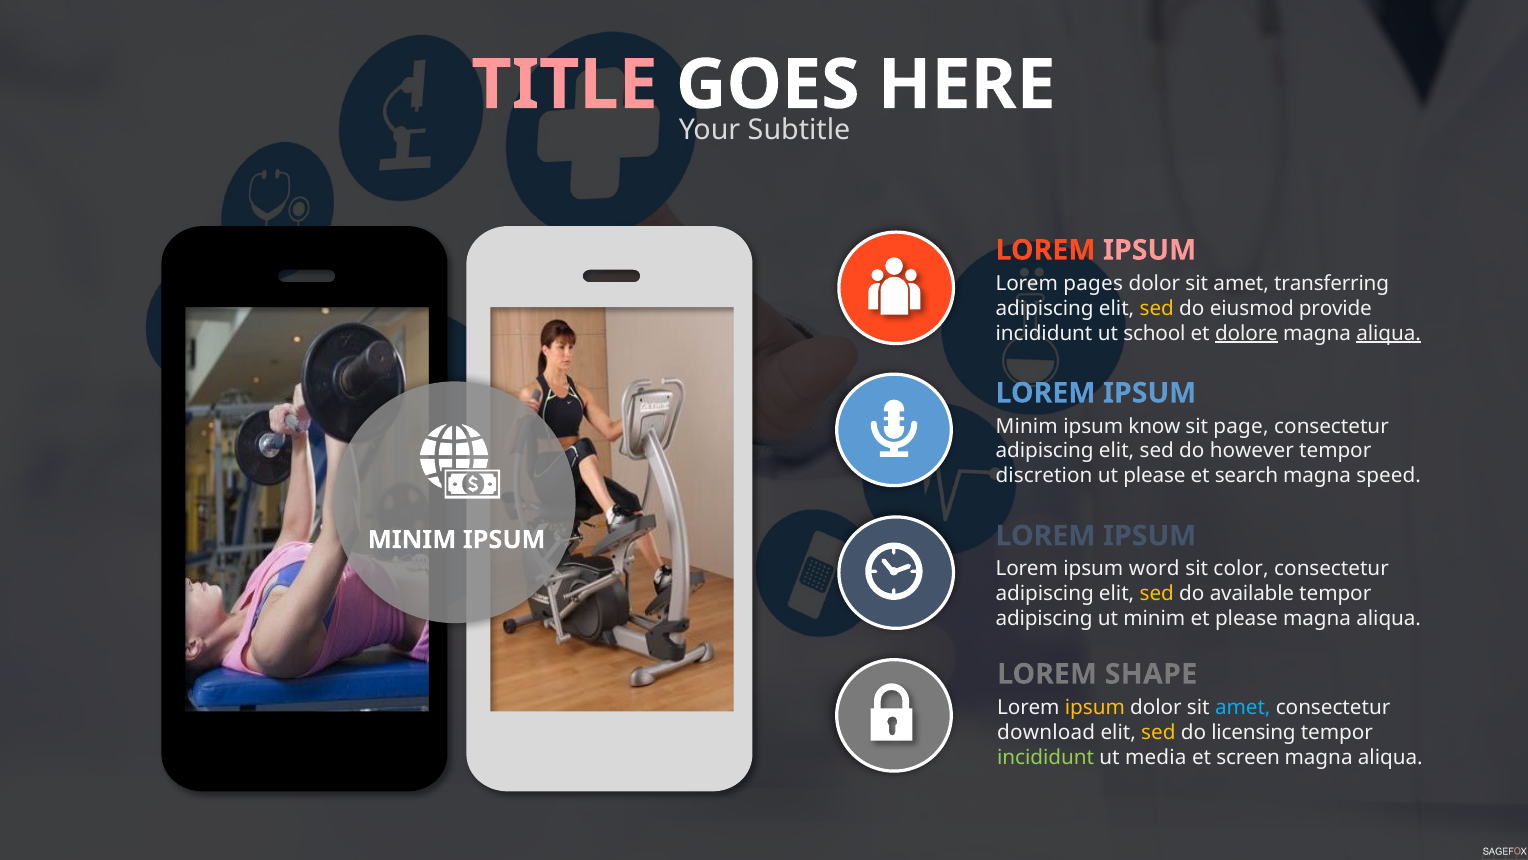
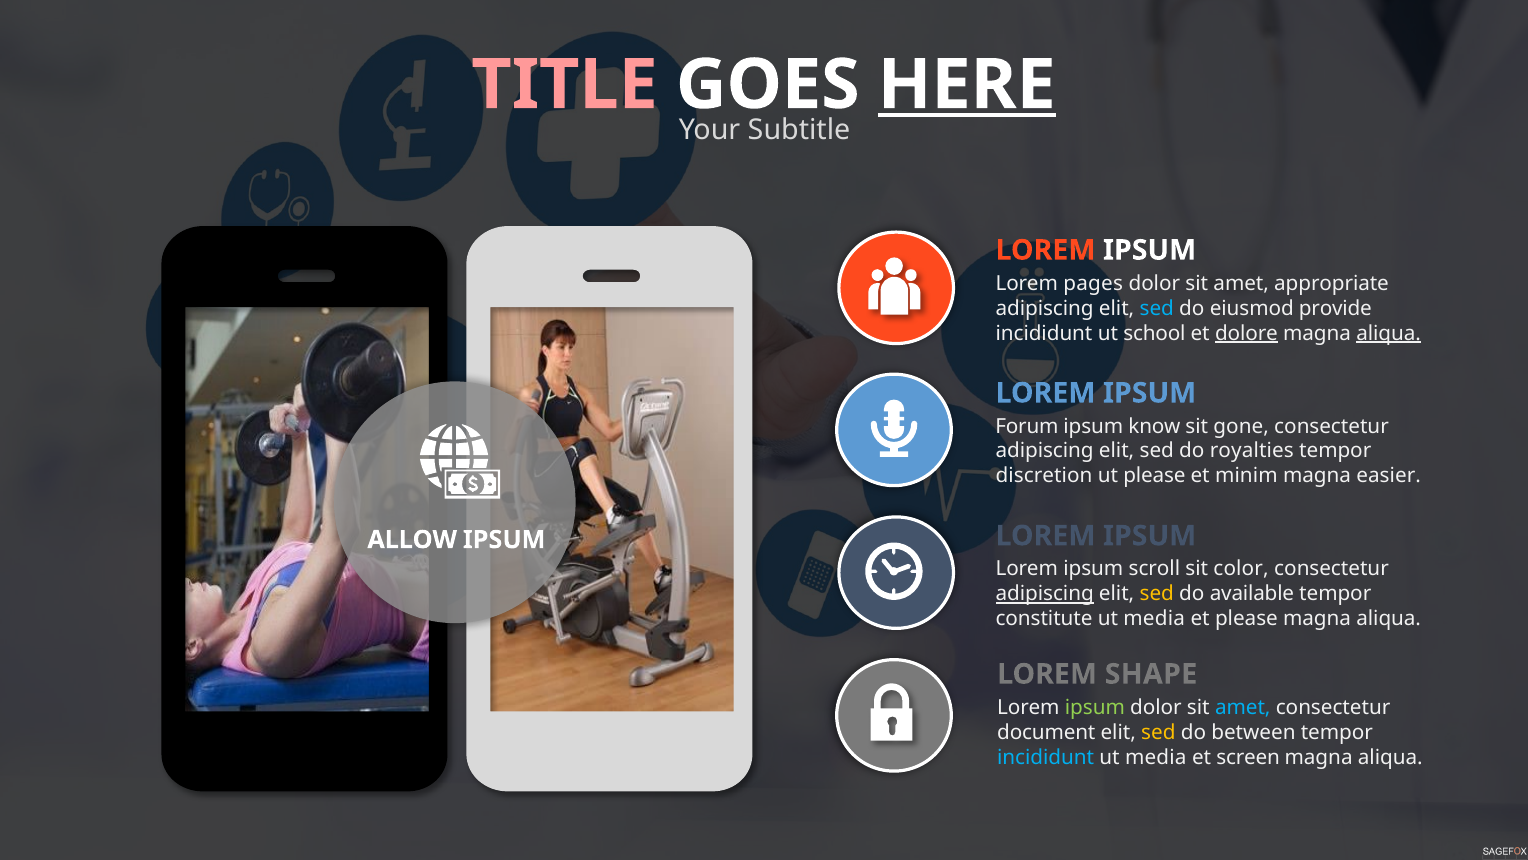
HERE underline: none -> present (967, 85)
IPSUM colour: pink -> white (1150, 250)
transferring: transferring -> appropriate (1332, 283)
sed colour: yellow -> light blue (1157, 308)
Minim: Minim -> Forum (1027, 426)
page: page -> gone (1241, 426)
however: however -> royalties (1252, 451)
search: search -> minim (1246, 476)
speed: speed -> easier (1389, 476)
MINIM: MINIM -> ALLOW (412, 539)
word: word -> scroll (1154, 569)
adipiscing underline: none -> present (1045, 594)
adipiscing: adipiscing -> constitute (1044, 618)
minim: minim -> media (1154, 618)
ipsum colour: yellow -> light green (1095, 707)
download: download -> document (1046, 732)
licensing: licensing -> between (1253, 732)
incididunt colour: light green -> light blue (1046, 757)
